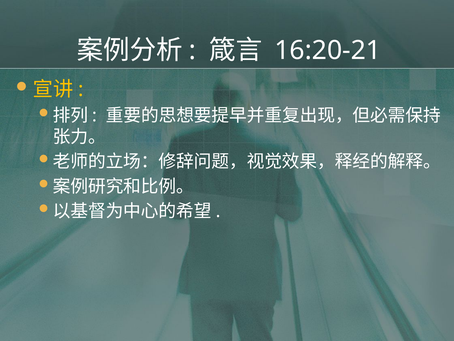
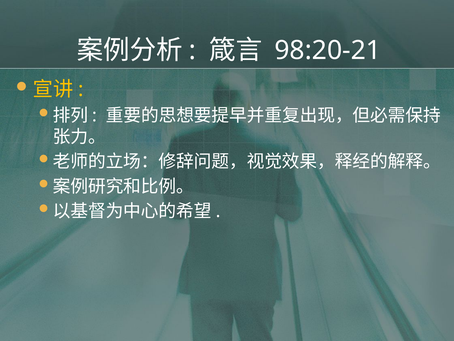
16:20-21: 16:20-21 -> 98:20-21 (328, 50)
